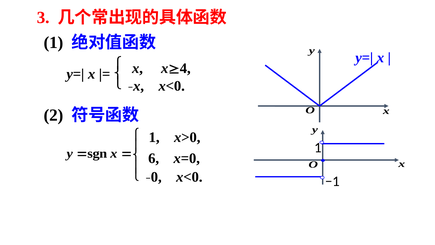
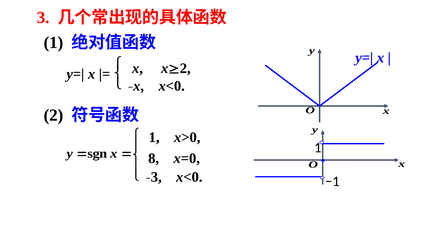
4: 4 -> 2 (185, 68)
6: 6 -> 8 (154, 158)
0: 0 -> 3 (156, 177)
